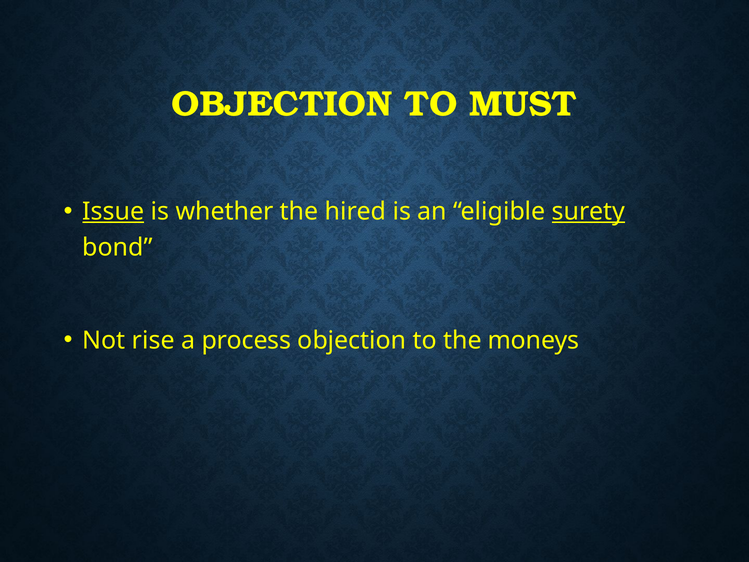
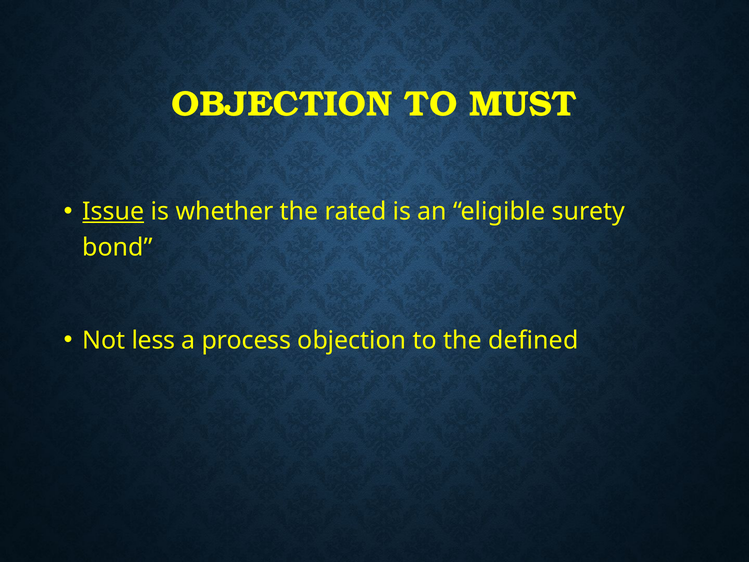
hired: hired -> rated (356, 212)
surety underline: present -> none (589, 212)
rise: rise -> less (153, 340)
moneys: moneys -> defined (533, 340)
